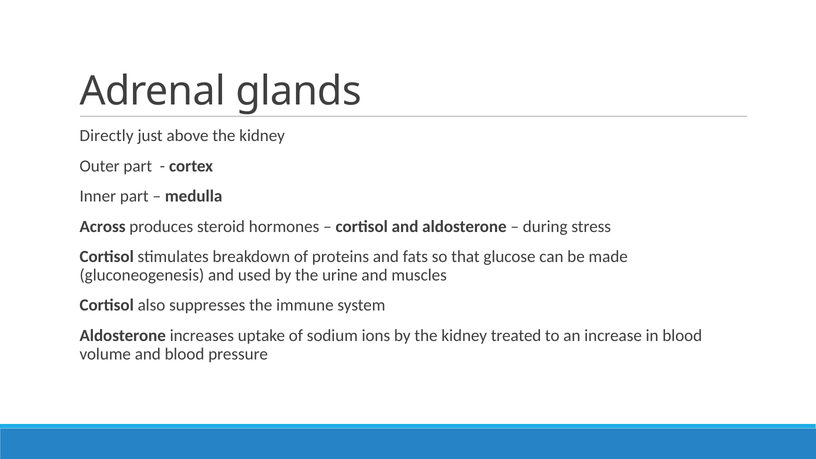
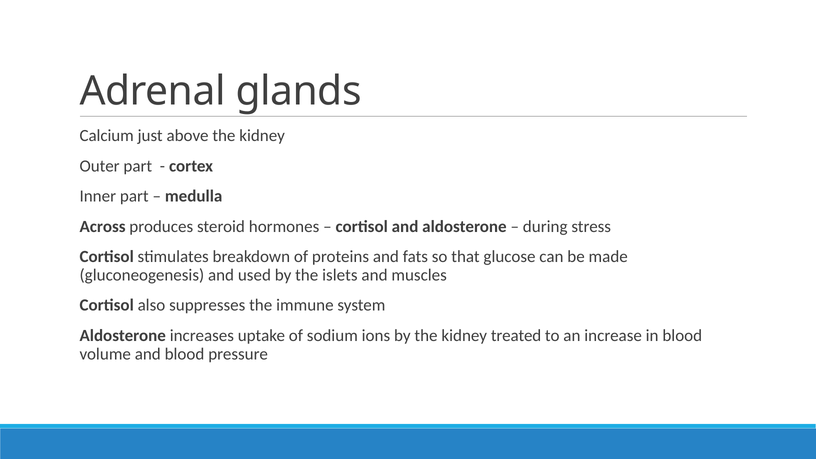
Directly: Directly -> Calcium (107, 136)
urine: urine -> islets (340, 275)
